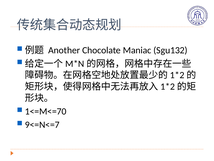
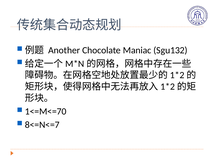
9<=N<=7: 9<=N<=7 -> 8<=N<=7 (42, 124)
